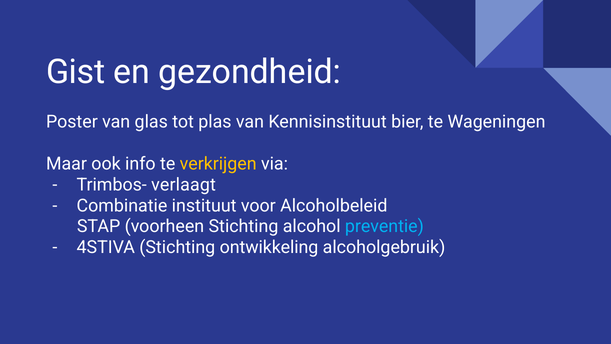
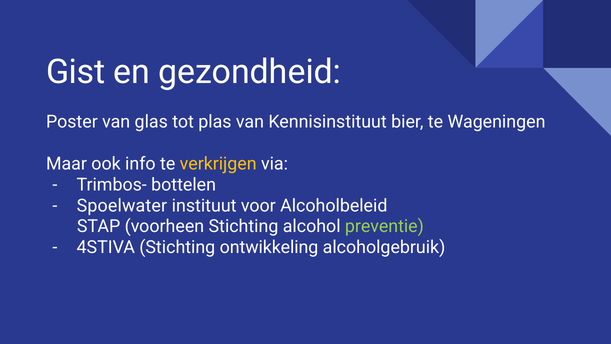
verlaagt: verlaagt -> bottelen (184, 185)
Combinatie: Combinatie -> Spoelwater (122, 205)
preventie colour: light blue -> light green (384, 226)
